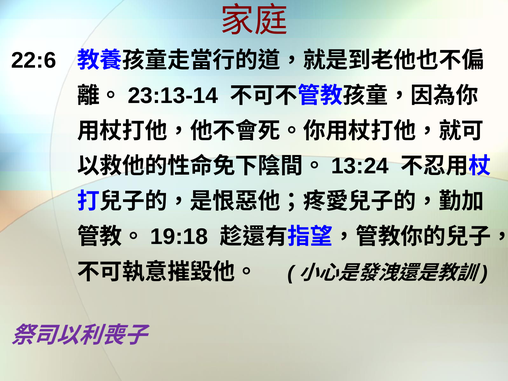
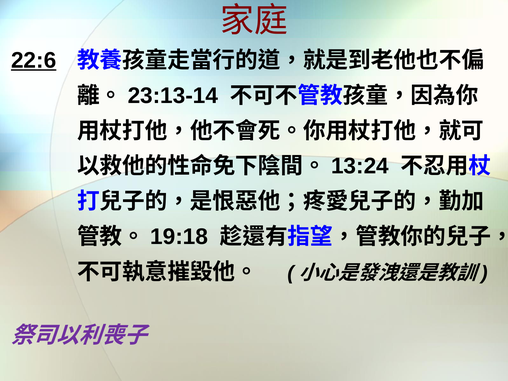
22:6 underline: none -> present (34, 60)
